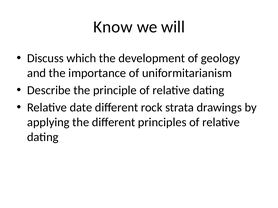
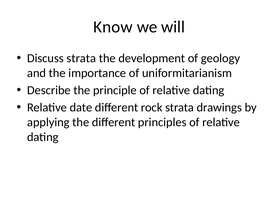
Discuss which: which -> strata (81, 58)
